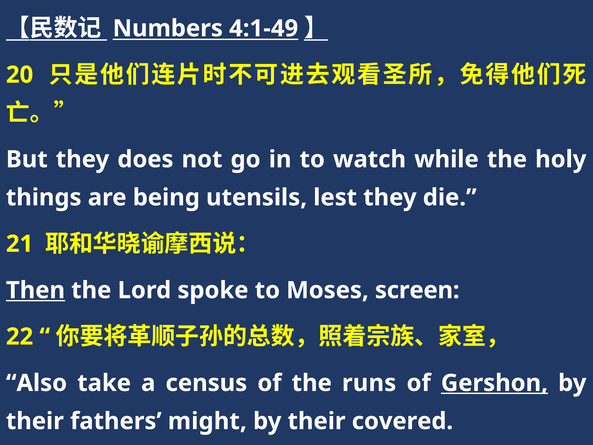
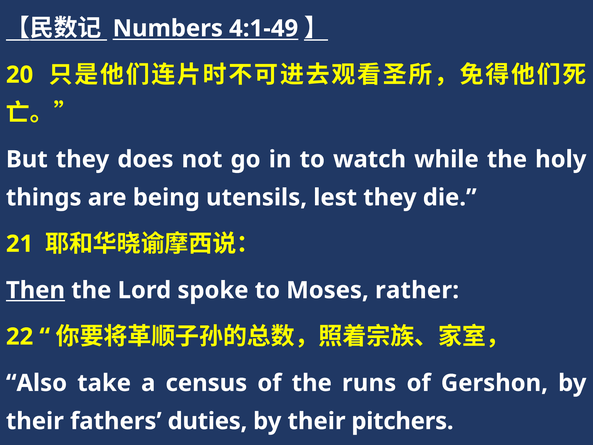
screen: screen -> rather (417, 290)
Gershon underline: present -> none (494, 383)
might: might -> duties (207, 421)
covered: covered -> pitchers (402, 421)
